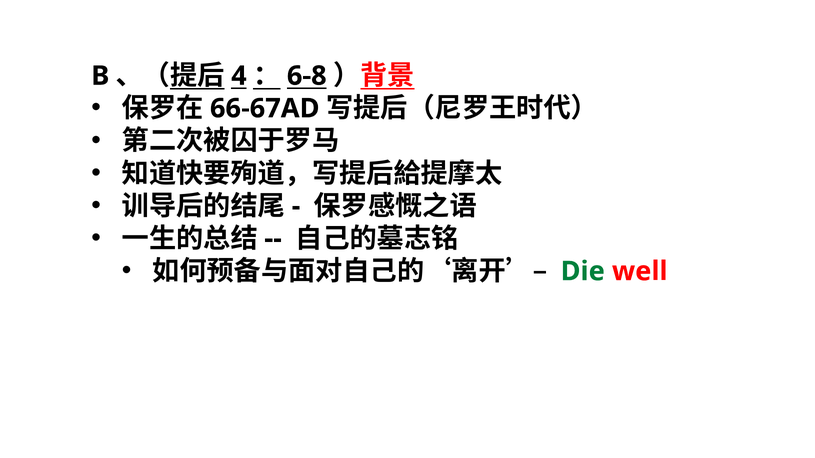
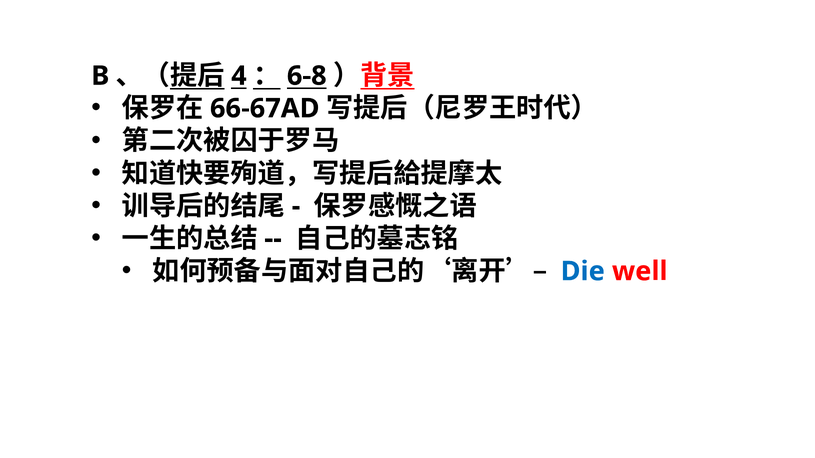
Die colour: green -> blue (583, 272)
